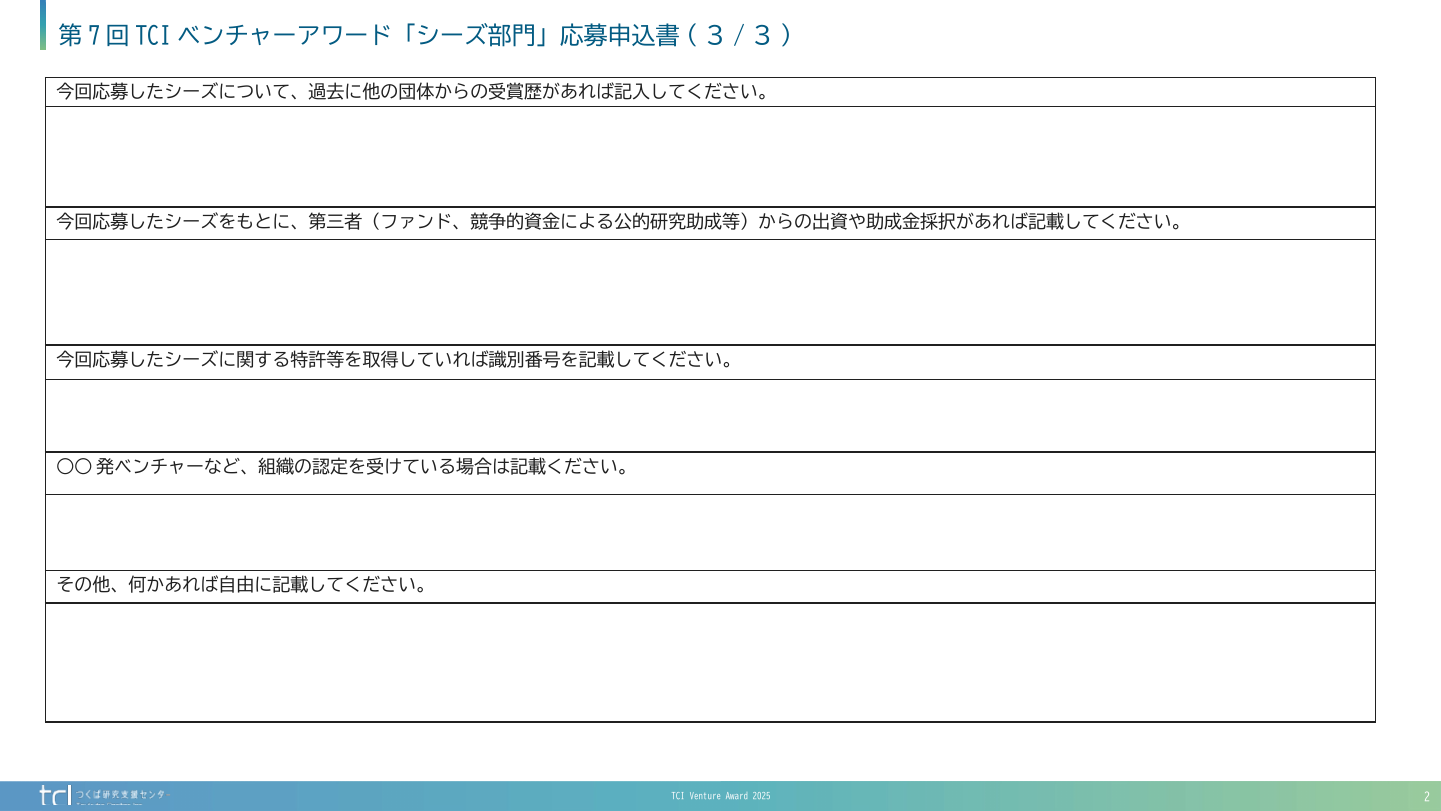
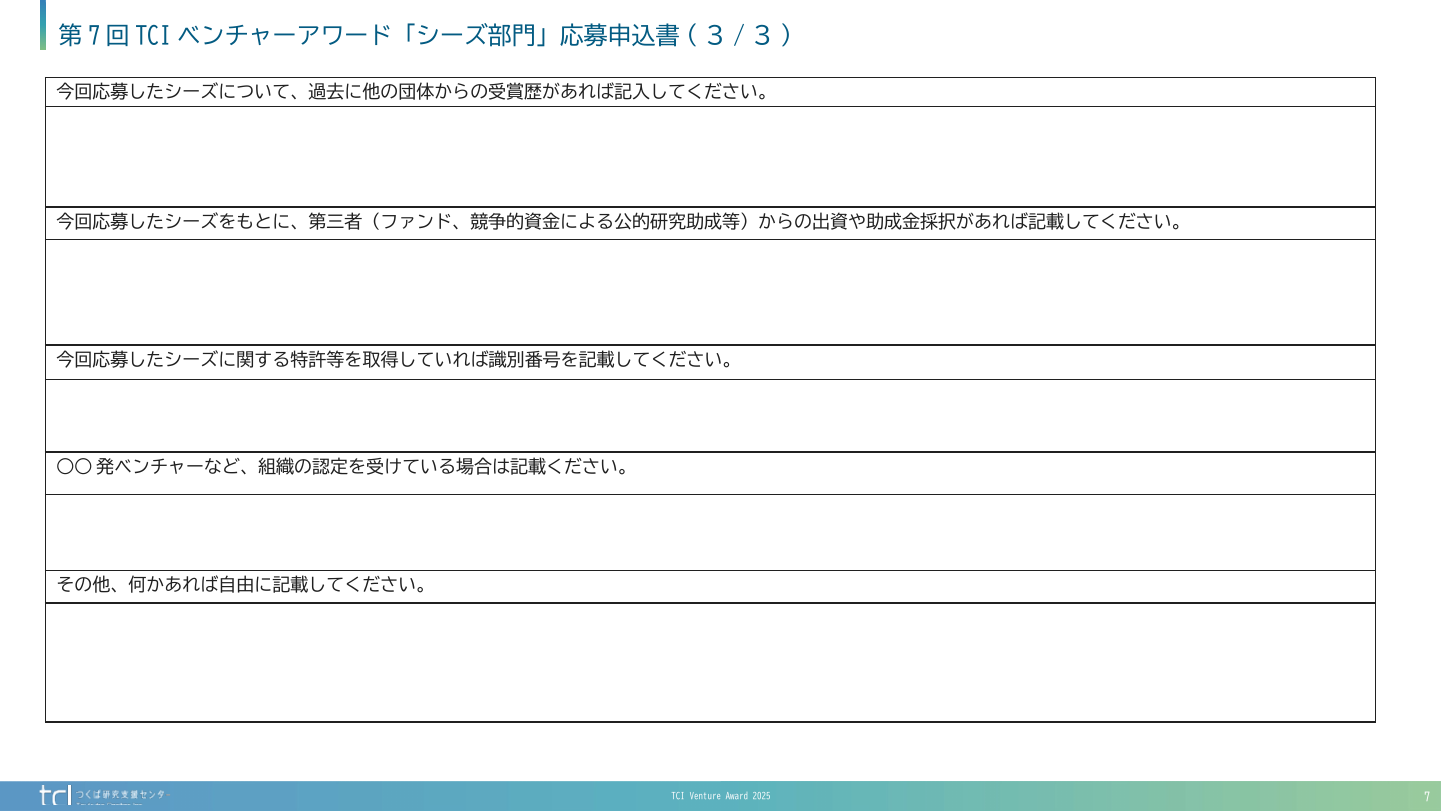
2: 2 -> 7 (1427, 797)
